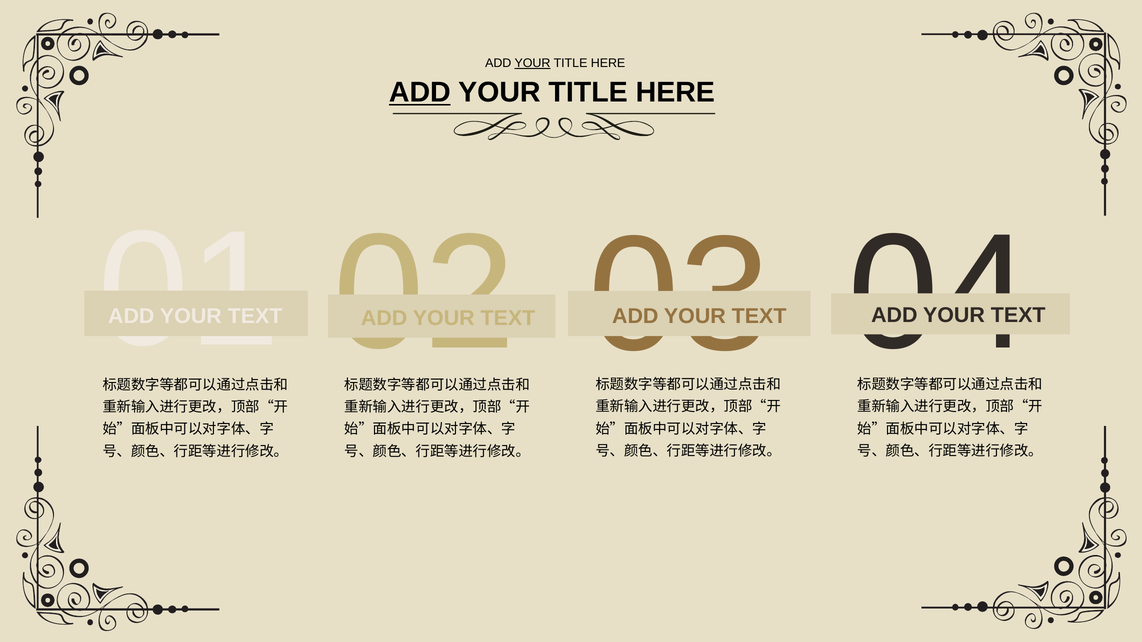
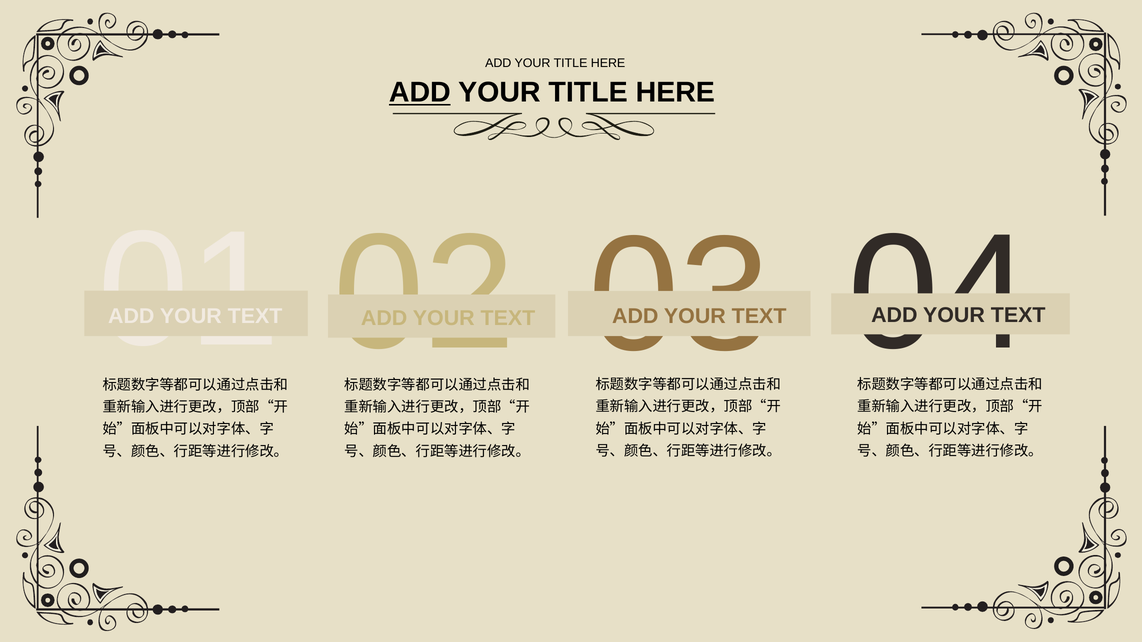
YOUR underline: present -> none (533, 63)
